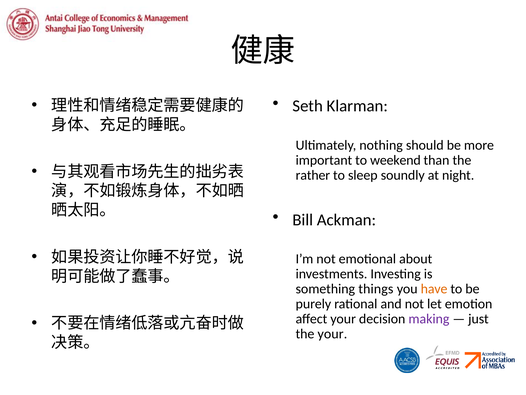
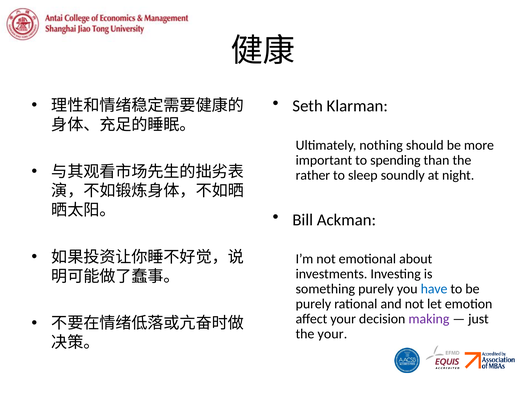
weekend: weekend -> spending (395, 160)
something things: things -> purely (376, 289)
have colour: orange -> blue (434, 289)
